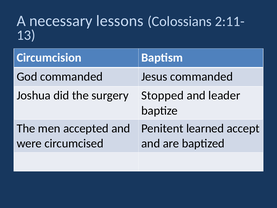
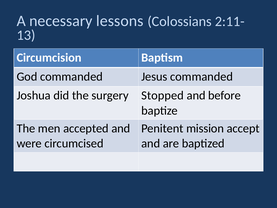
leader: leader -> before (224, 95)
learned: learned -> mission (205, 128)
